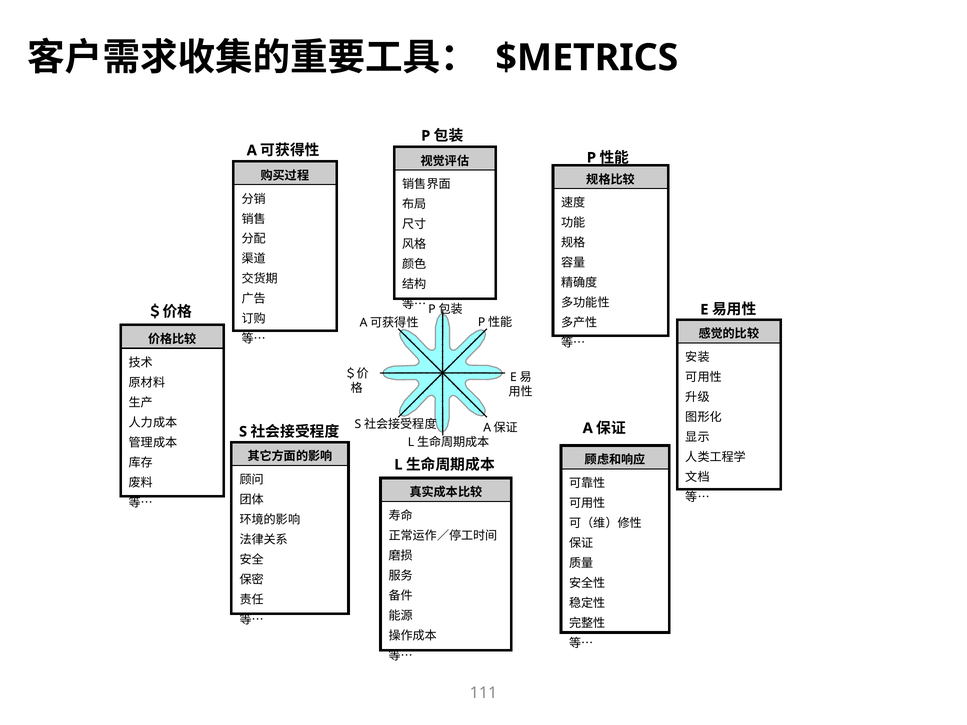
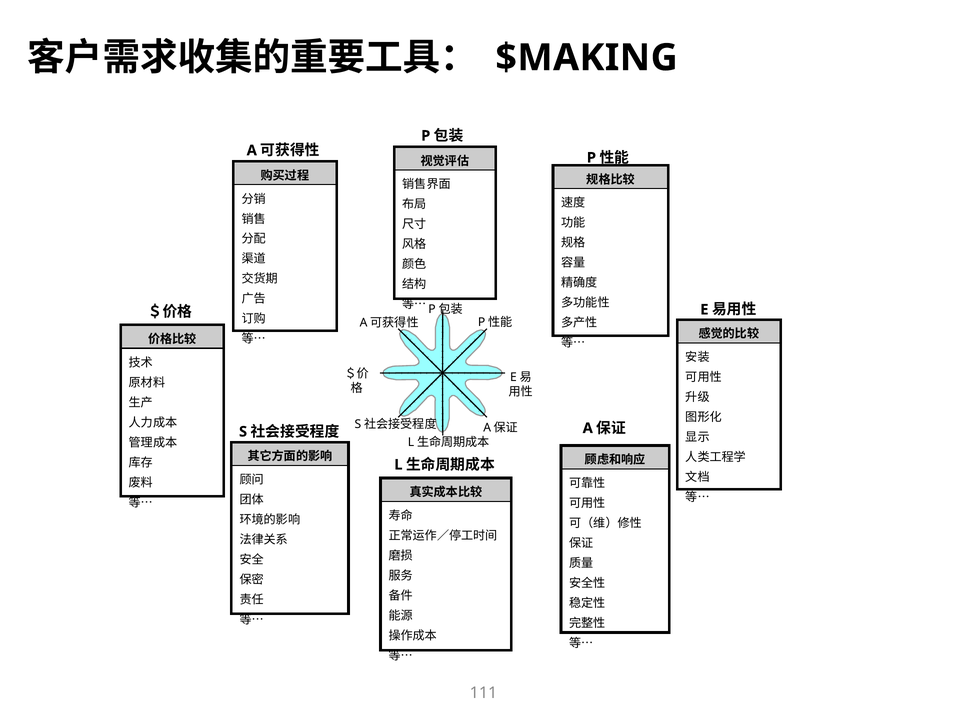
$METRICS: $METRICS -> $MAKING (587, 58)
